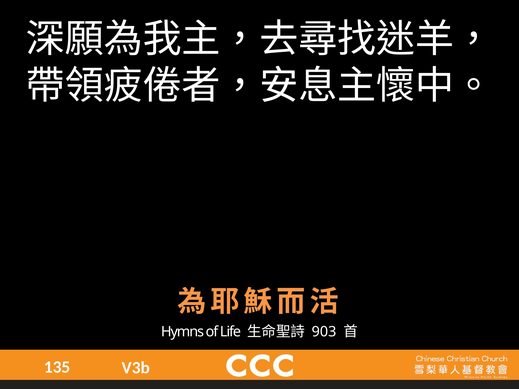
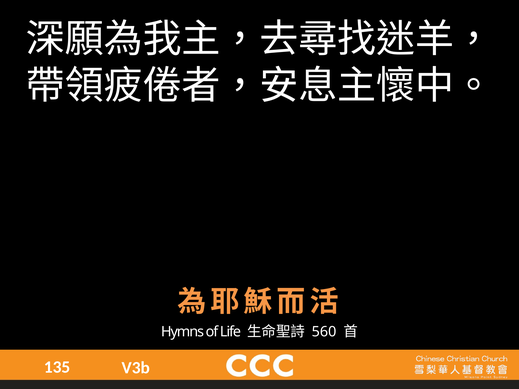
903: 903 -> 560 (324, 332)
